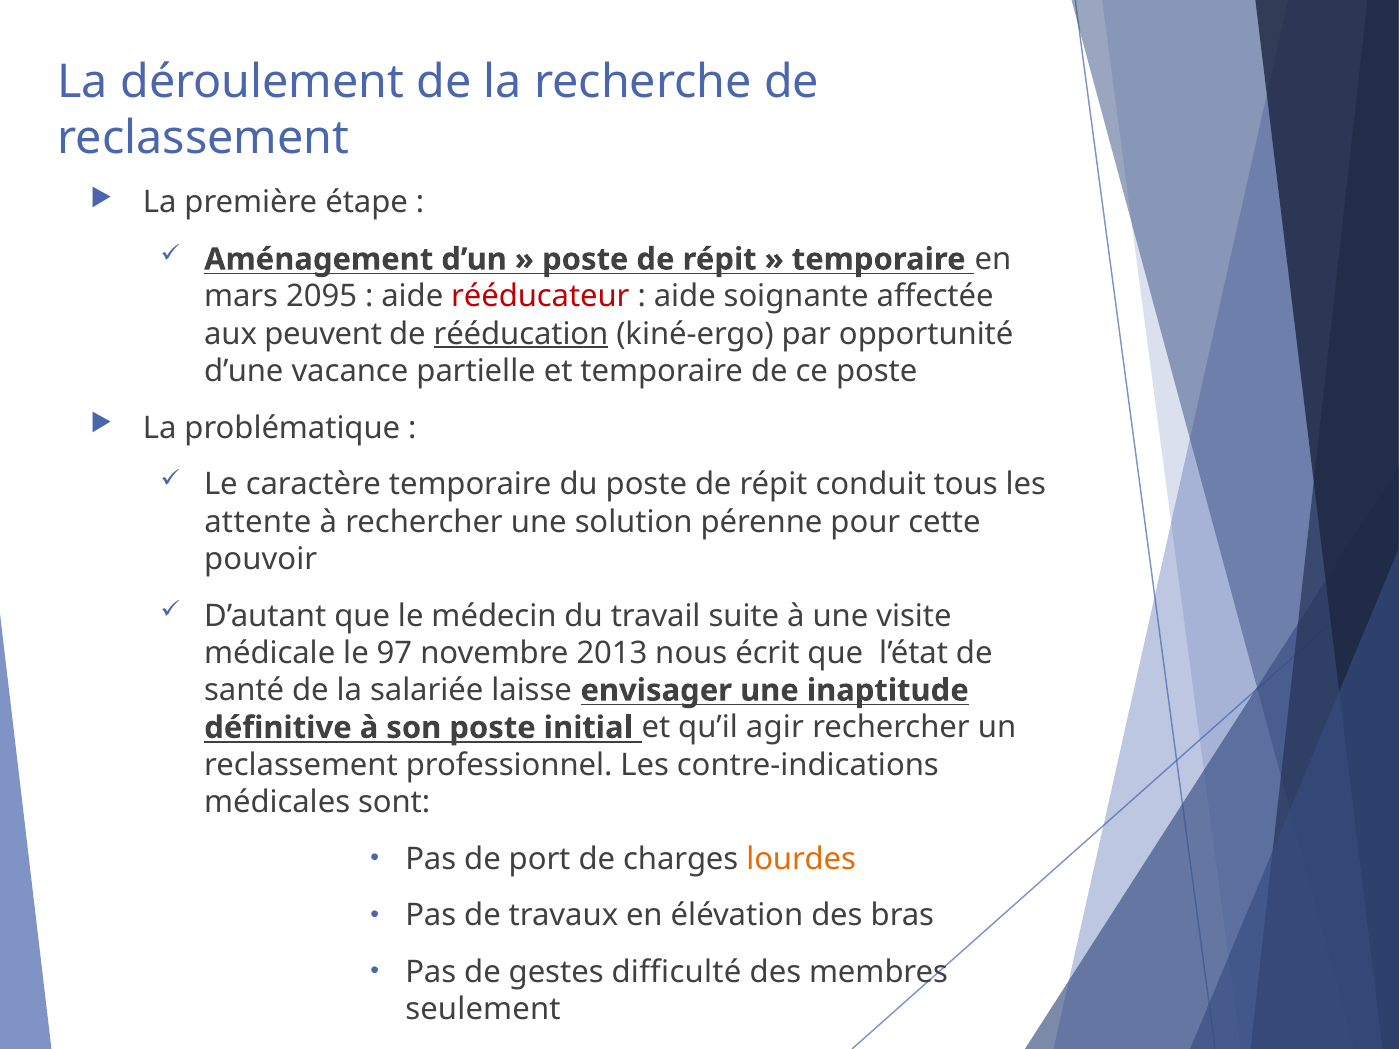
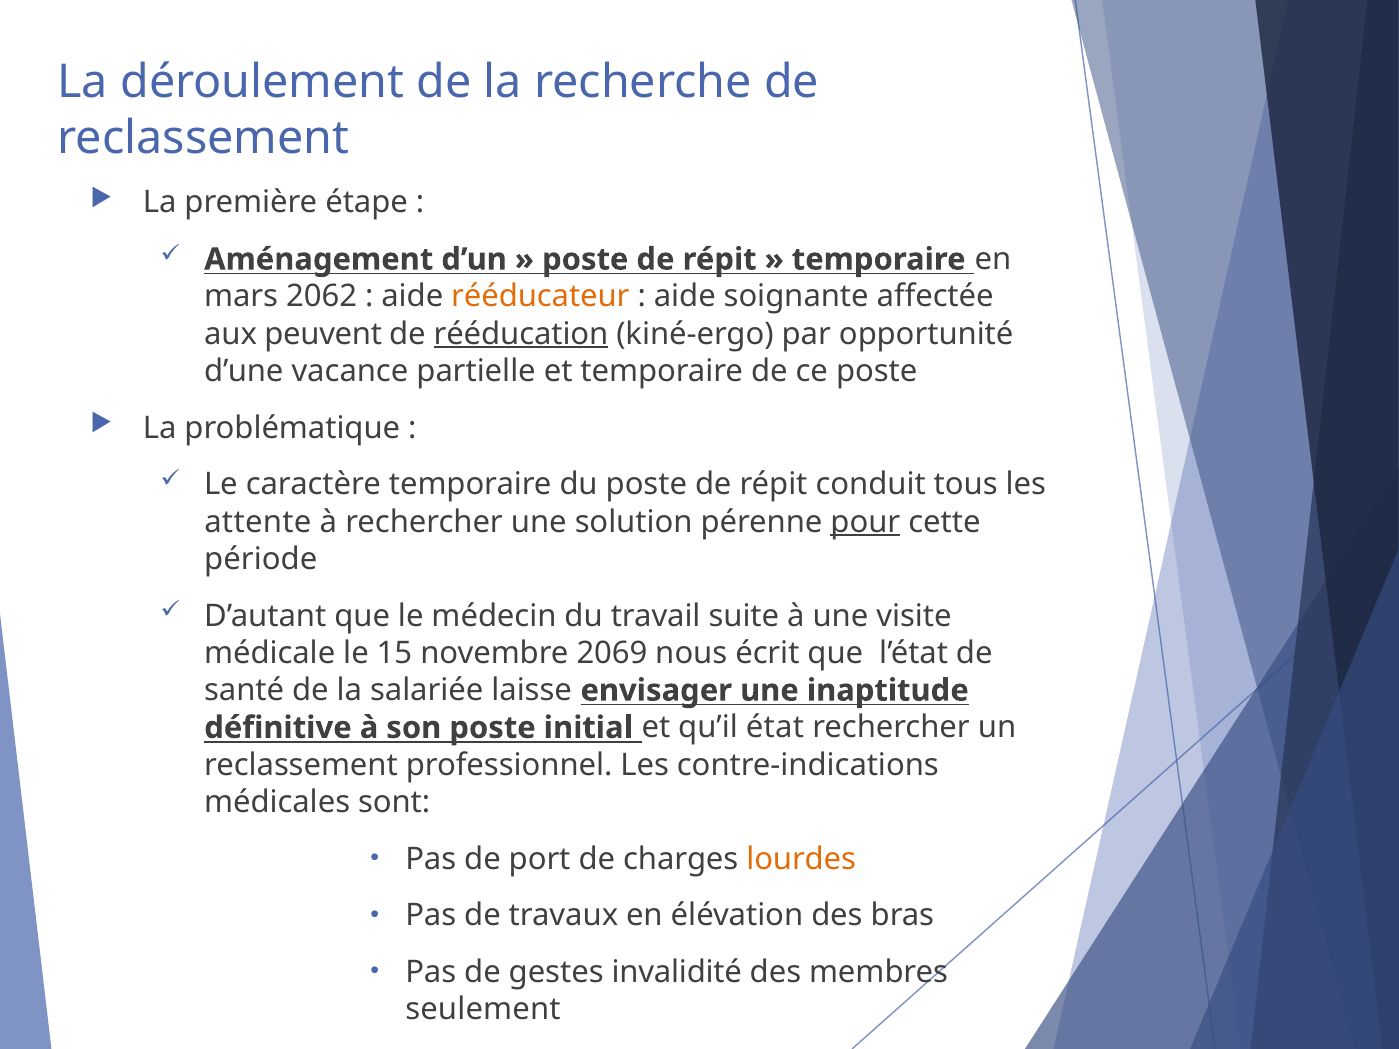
2095: 2095 -> 2062 (322, 297)
rééducateur colour: red -> orange (540, 297)
pour underline: none -> present (865, 522)
pouvoir: pouvoir -> période (261, 559)
97: 97 -> 15 (394, 653)
2013: 2013 -> 2069 (612, 653)
agir: agir -> état (775, 728)
difficulté: difficulté -> invalidité (677, 973)
